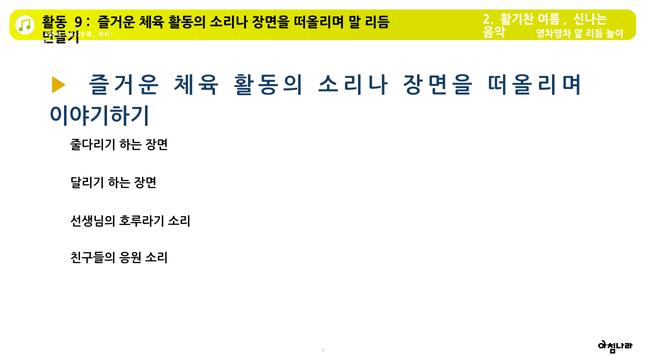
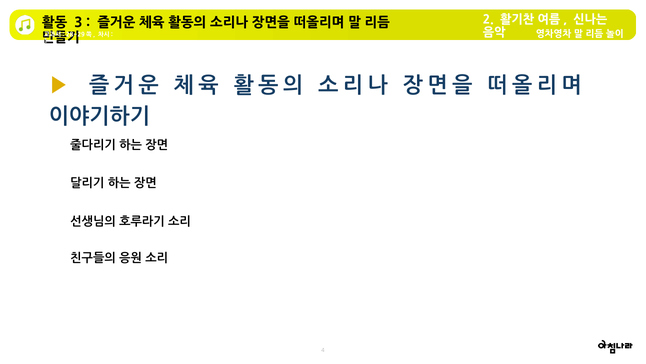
9: 9 -> 3 (78, 23)
